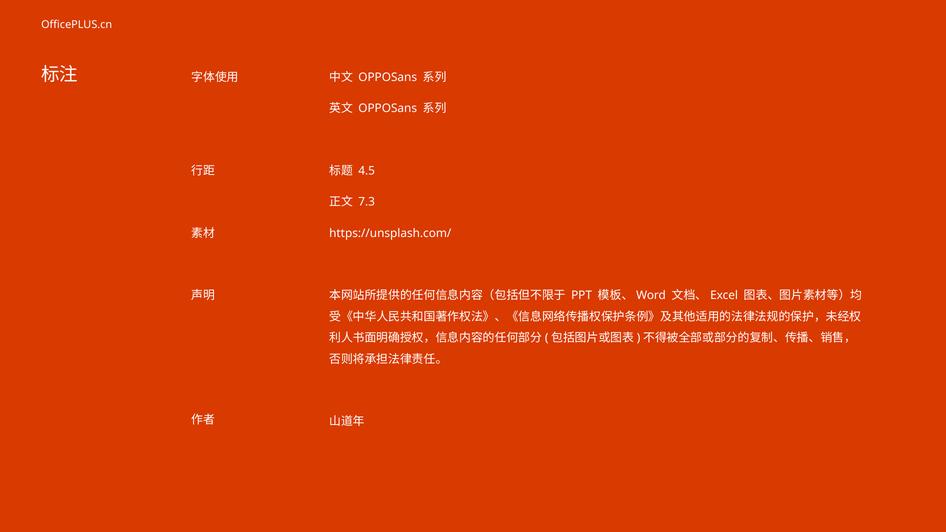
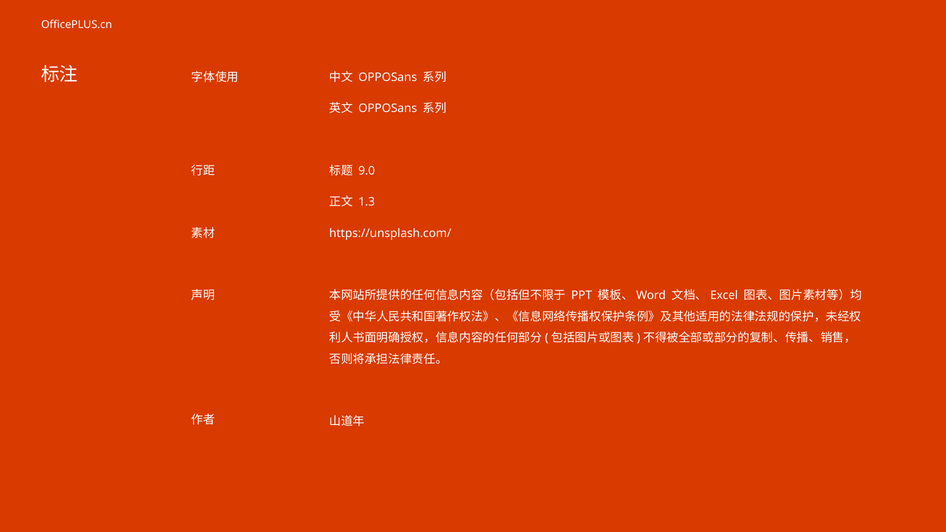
4.5: 4.5 -> 9.0 (367, 171)
7.3: 7.3 -> 1.3 (367, 202)
